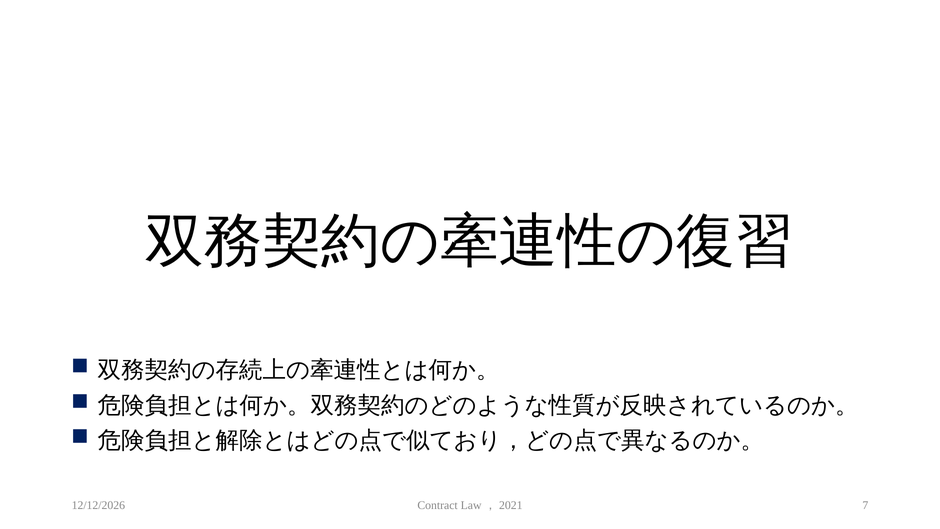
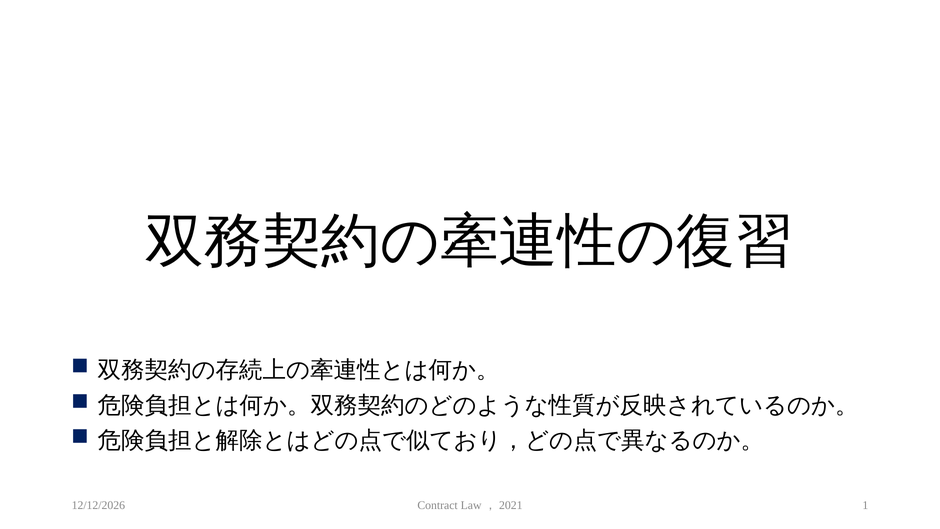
7: 7 -> 1 (865, 505)
